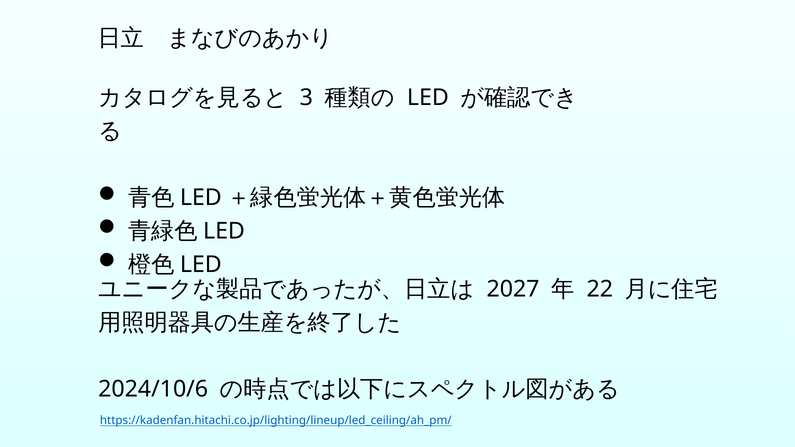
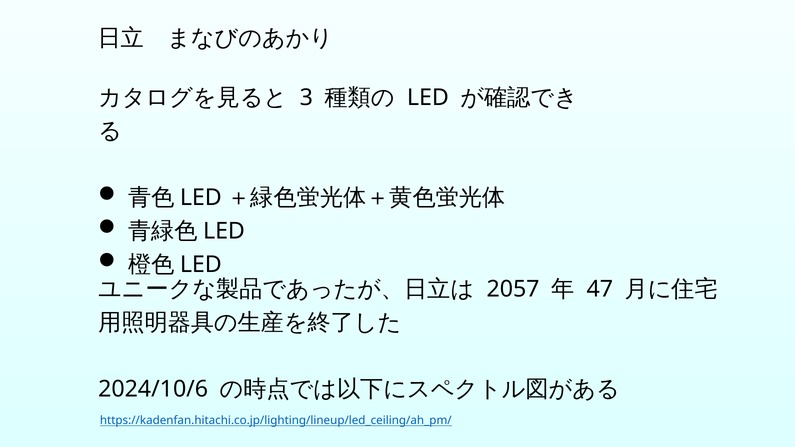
2027: 2027 -> 2057 (513, 289)
22: 22 -> 47 (600, 289)
